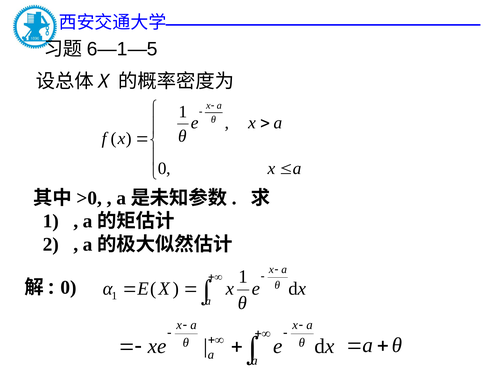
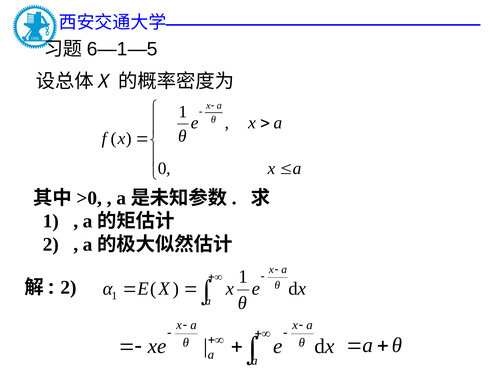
0: 0 -> 2 (68, 287)
